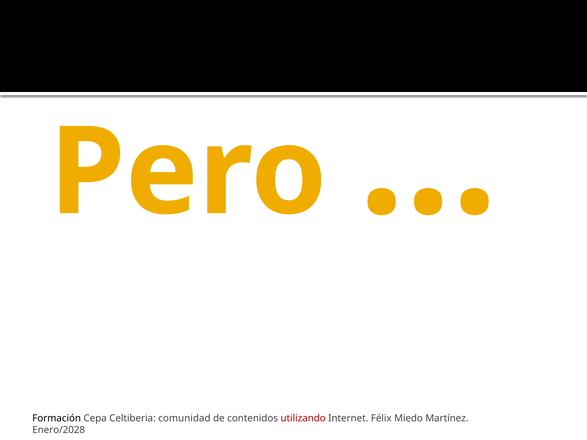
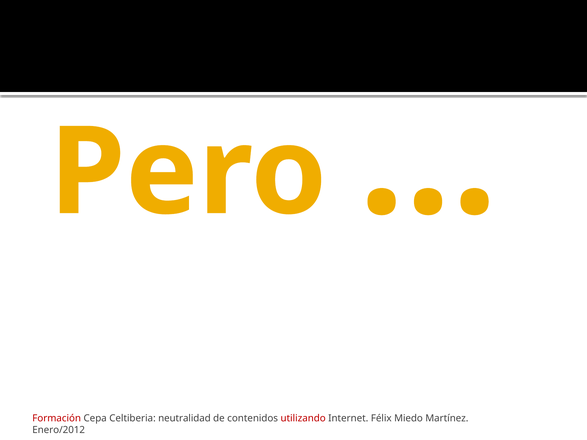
Formación colour: black -> red (57, 418)
comunidad: comunidad -> neutralidad (184, 418)
Enero/2028: Enero/2028 -> Enero/2012 (59, 430)
